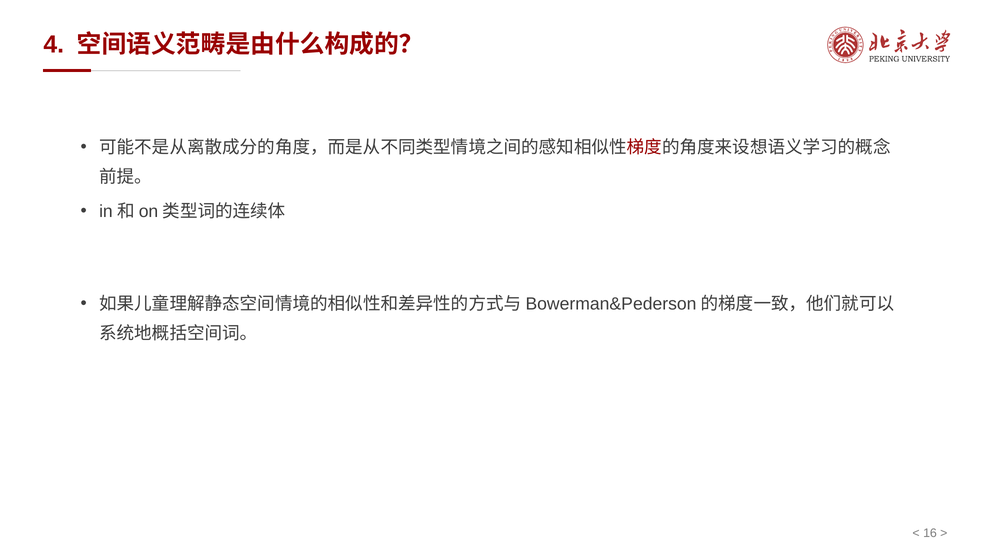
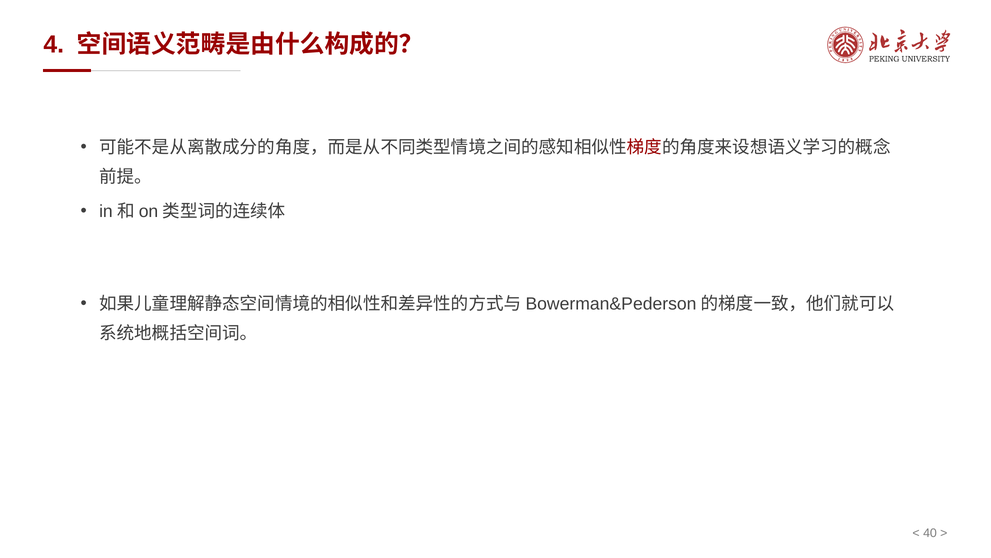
16: 16 -> 40 (930, 532)
